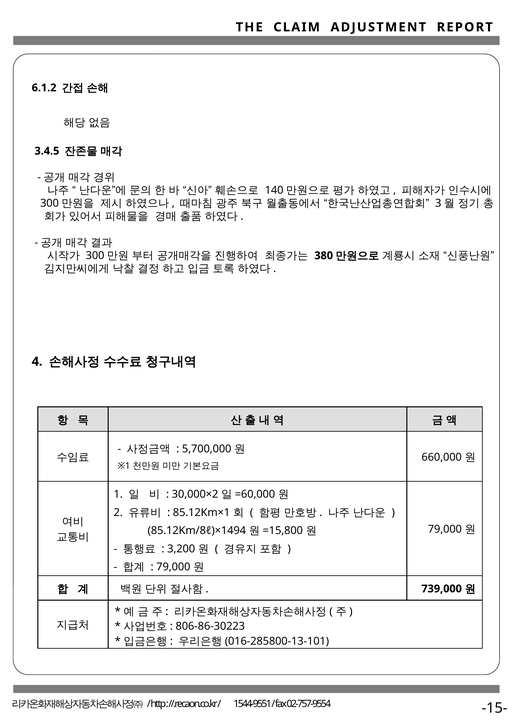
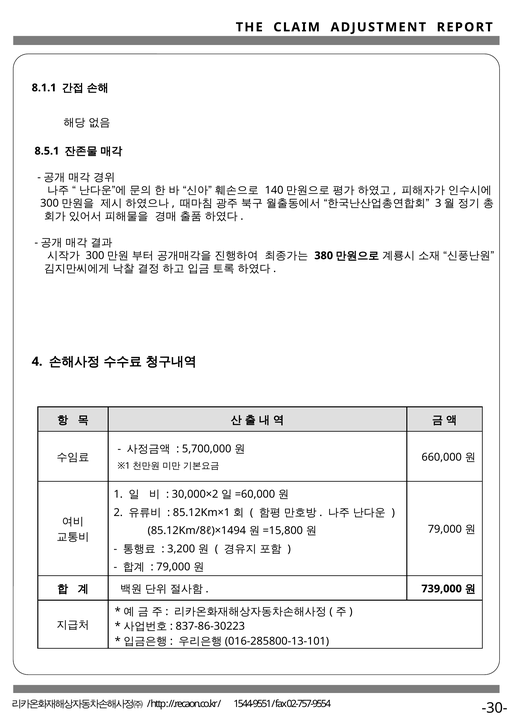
6.1.2: 6.1.2 -> 8.1.1 (44, 88)
3.4.5: 3.4.5 -> 8.5.1 (47, 151)
806-86-30223: 806-86-30223 -> 837-86-30223 (210, 626)
-15-: -15- -> -30- (495, 708)
